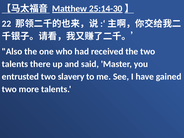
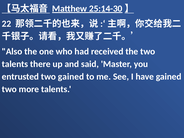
two slavery: slavery -> gained (71, 77)
